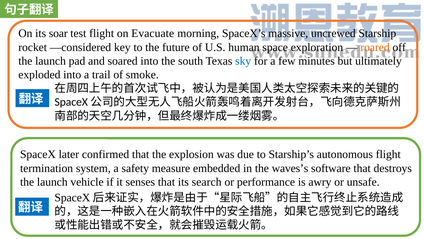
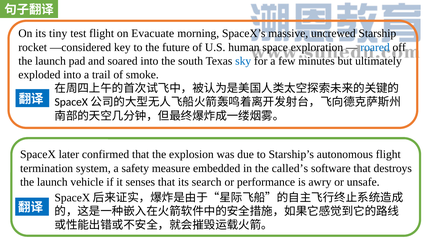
soar: soar -> tiny (58, 33)
roared colour: orange -> blue (375, 47)
waves’s: waves’s -> called’s (290, 168)
